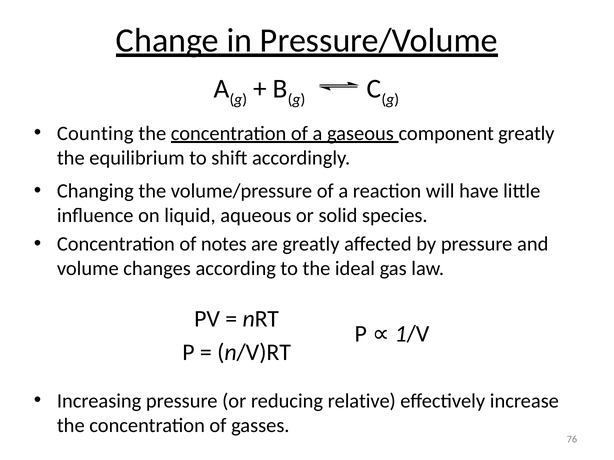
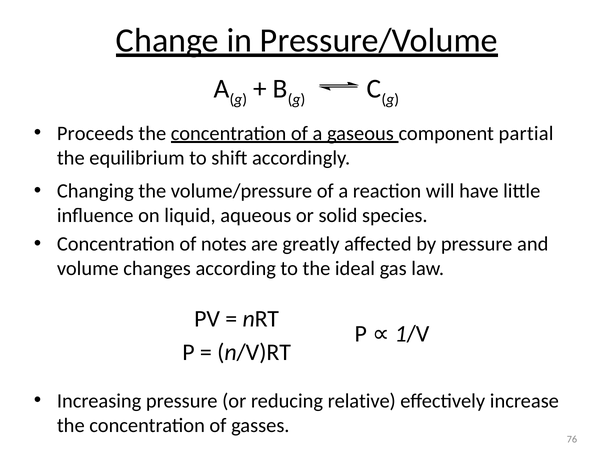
Counting: Counting -> Proceeds (95, 133)
component greatly: greatly -> partial (526, 133)
